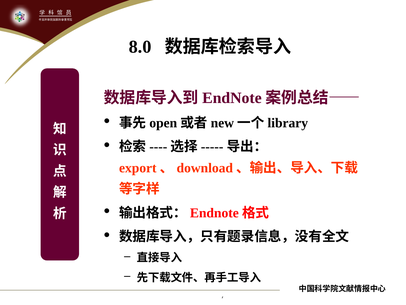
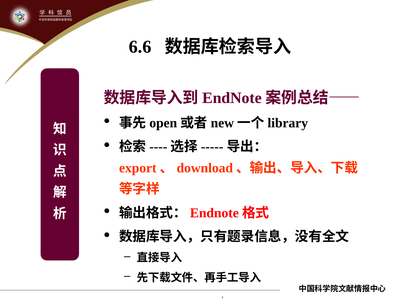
8.0: 8.0 -> 6.6 (140, 47)
